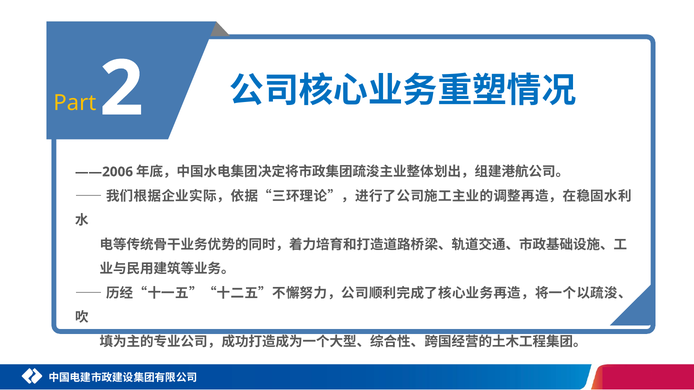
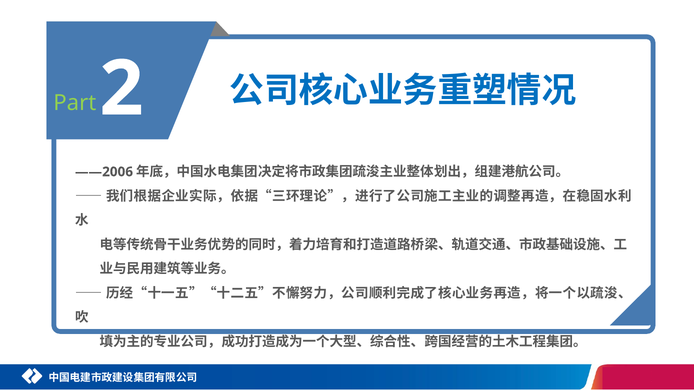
Part colour: yellow -> light green (75, 103)
